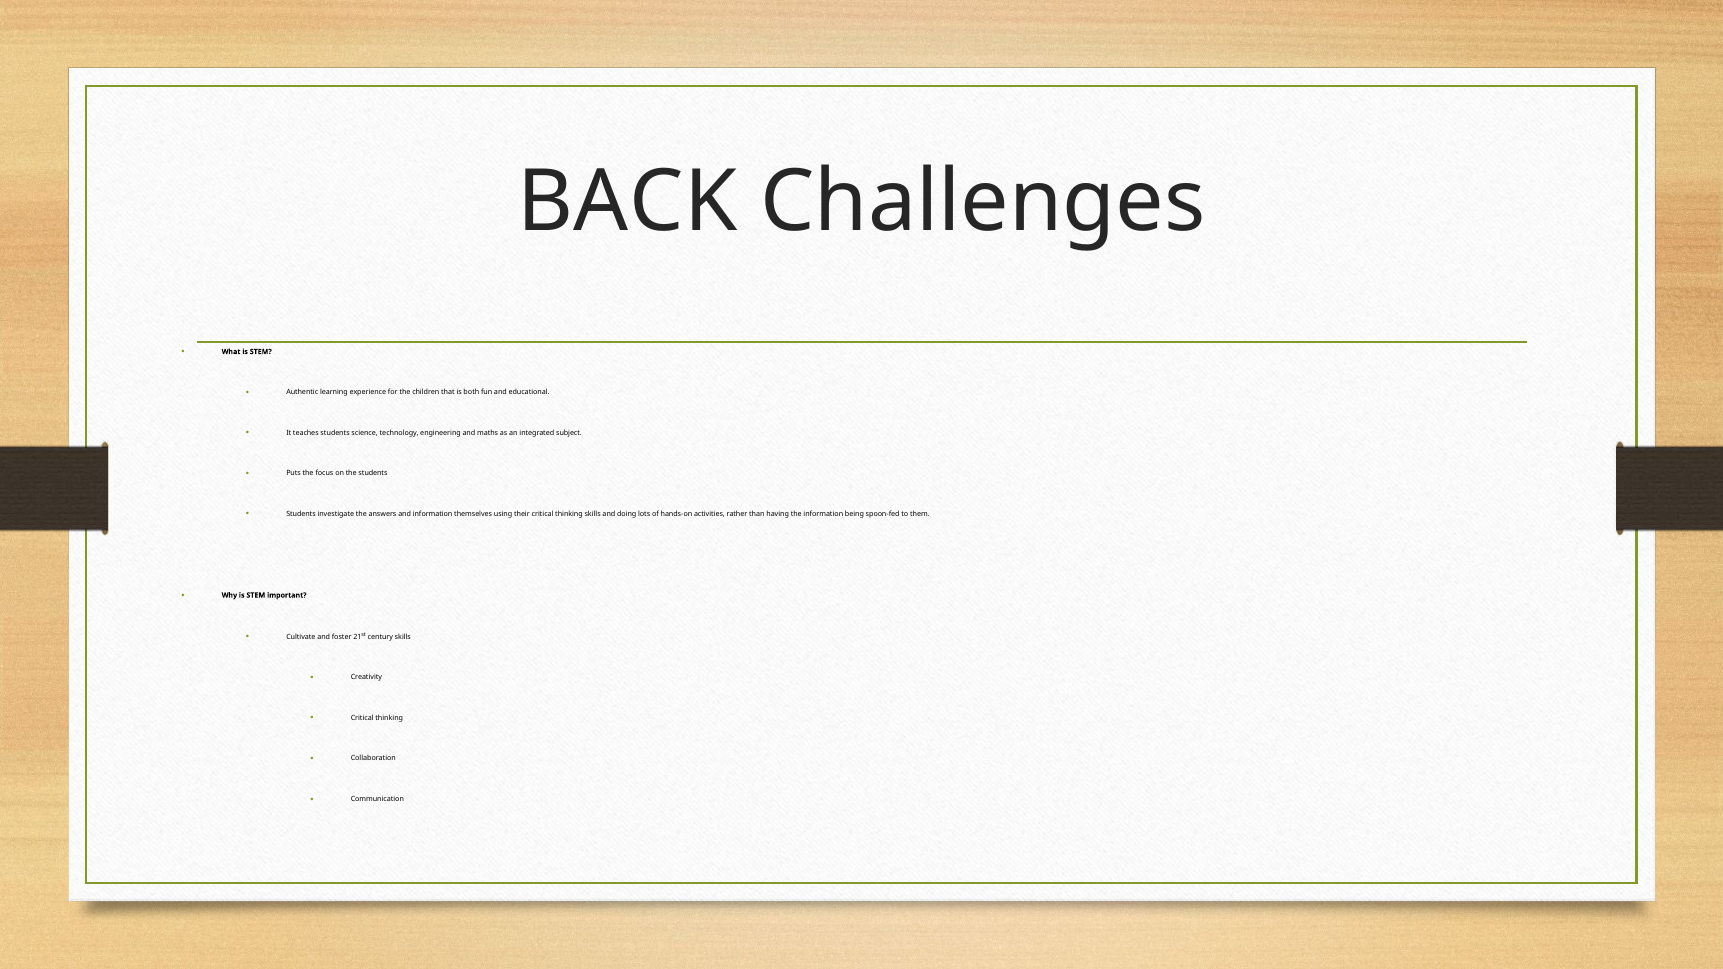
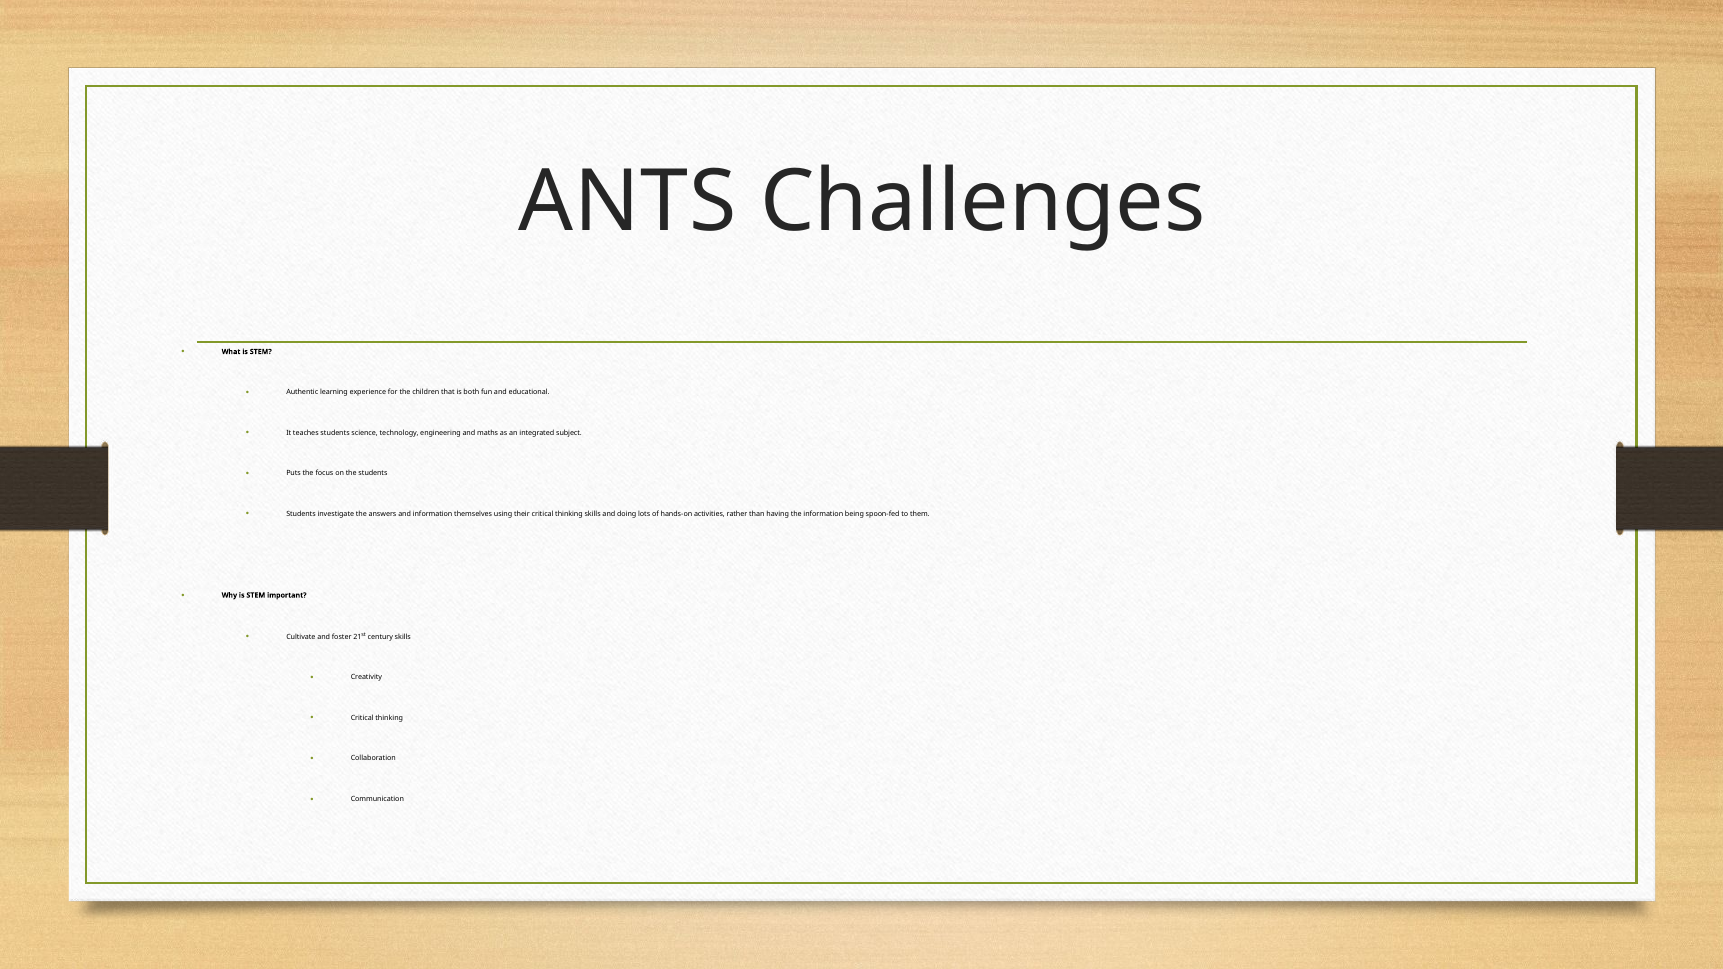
BACK: BACK -> ANTS (627, 202)
